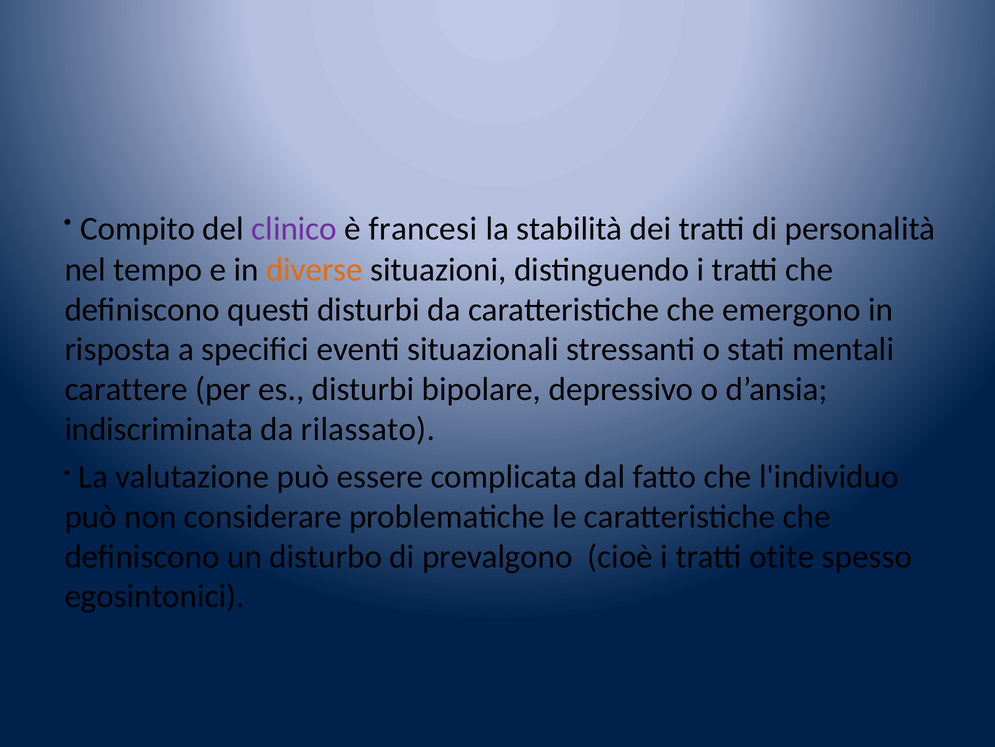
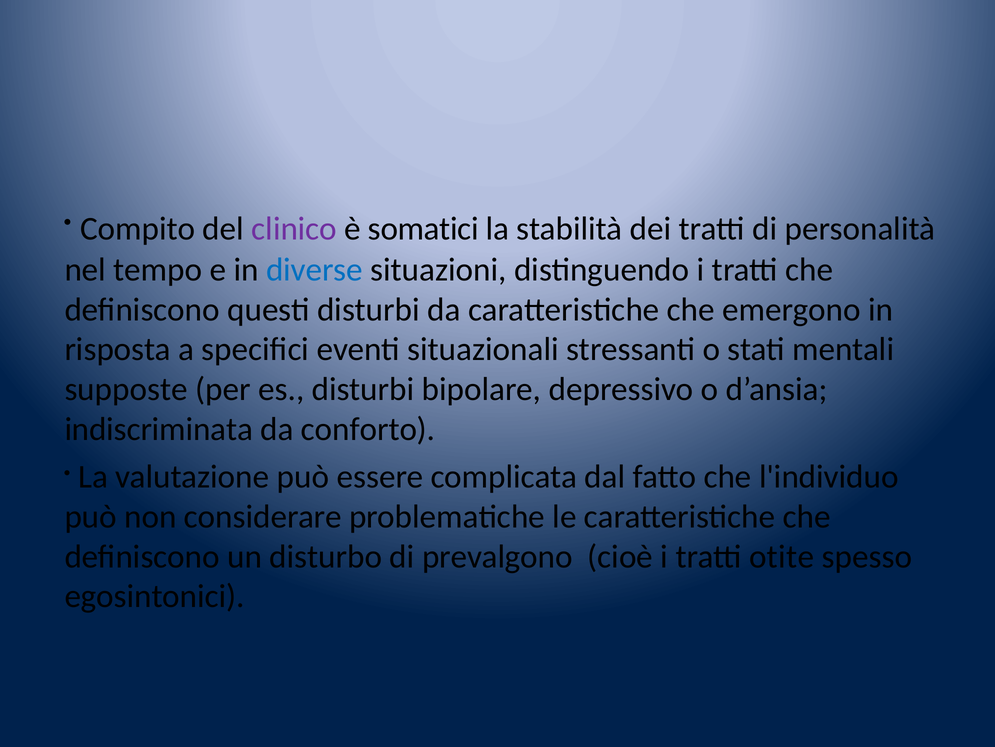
francesi: francesi -> somatici (423, 229)
diverse colour: orange -> blue (314, 269)
carattere: carattere -> supposte (126, 389)
rilassato: rilassato -> conforto (368, 429)
